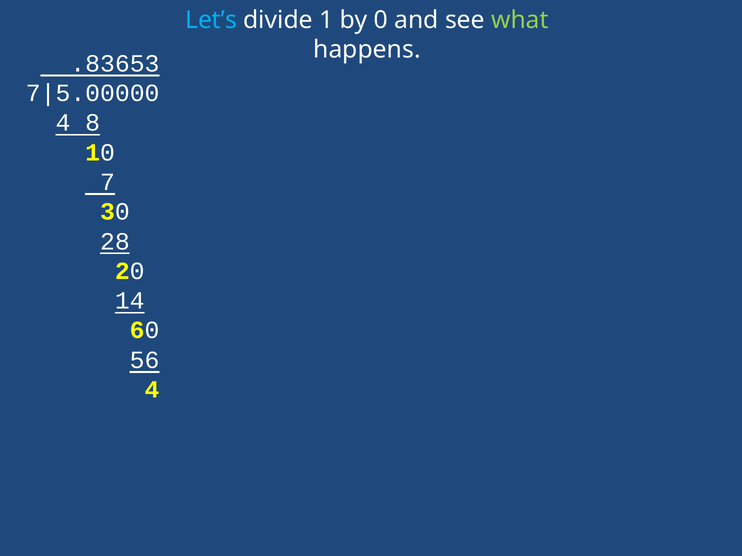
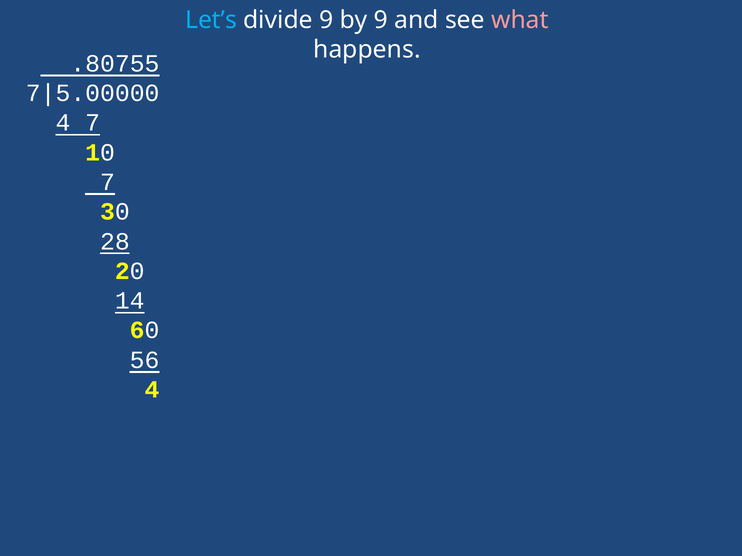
divide 1: 1 -> 9 (326, 20)
by 0: 0 -> 9 (381, 20)
what colour: light green -> pink (520, 20)
.83653: .83653 -> .80755 (115, 63)
4 8: 8 -> 7 (93, 123)
